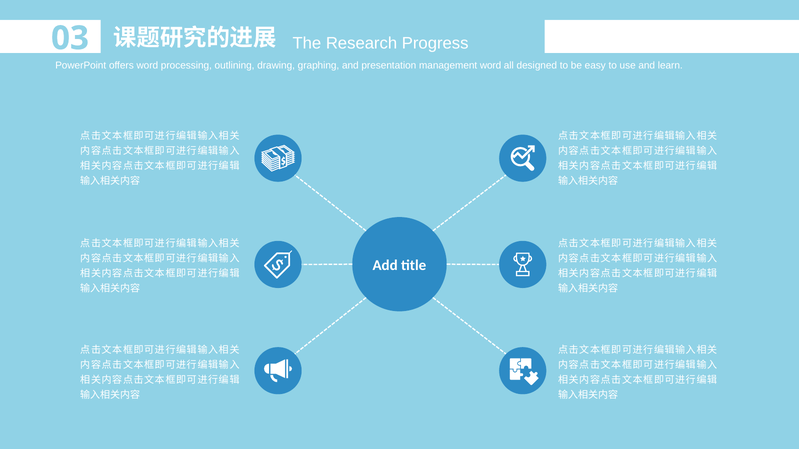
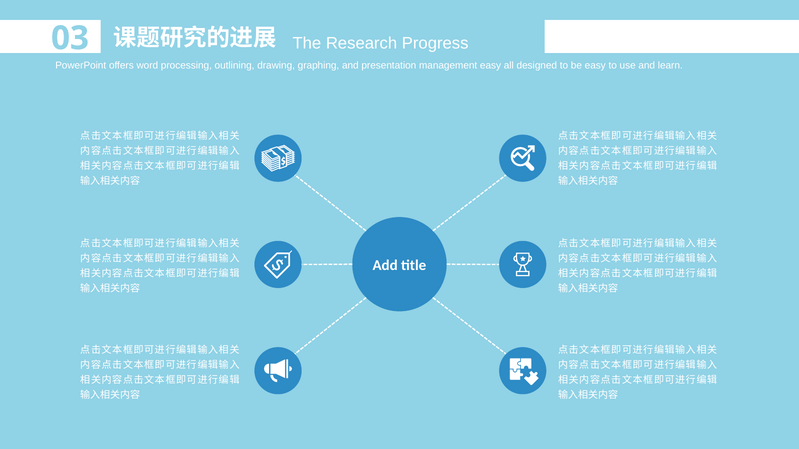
management word: word -> easy (491, 65)
